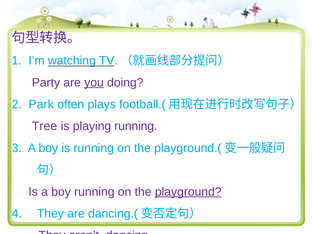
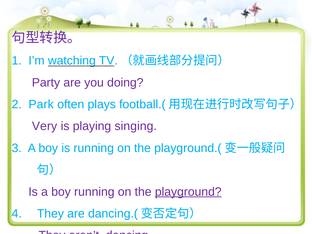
you underline: present -> none (94, 83)
Tree: Tree -> Very (45, 126)
playing running: running -> singing (136, 126)
